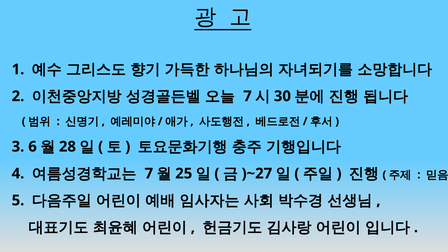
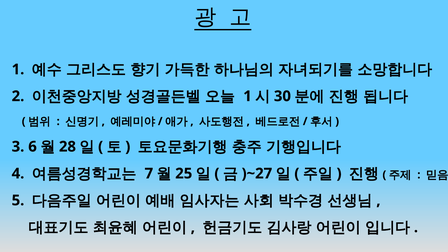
7: 7 -> 1 (248, 96)
